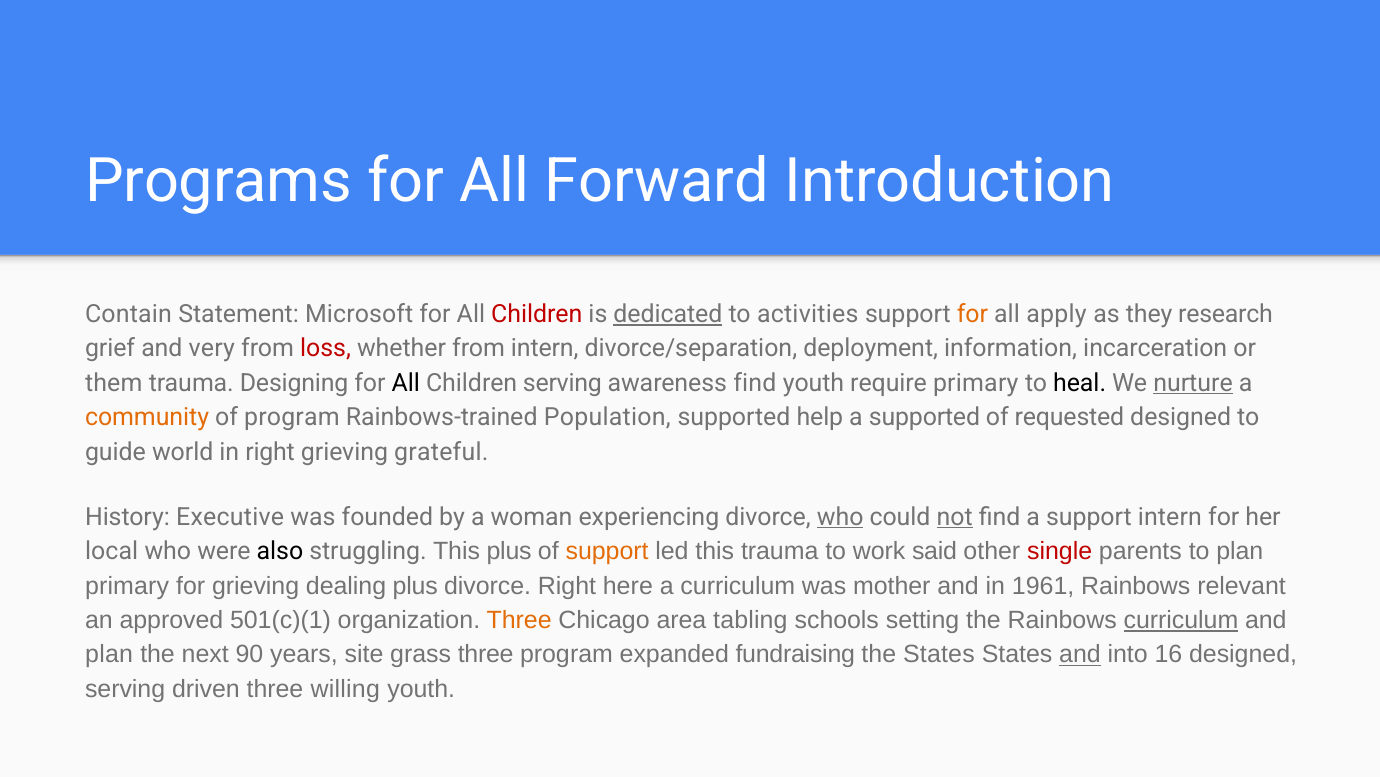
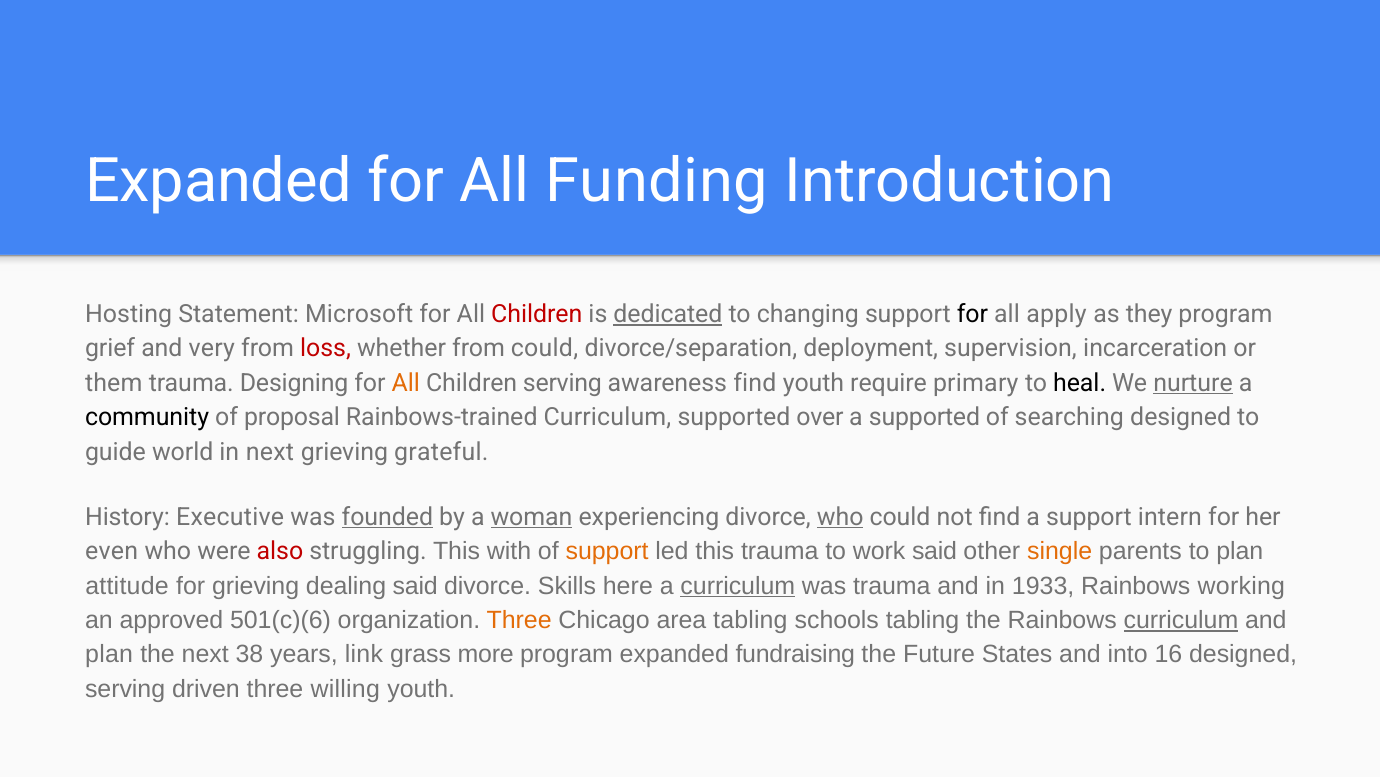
Programs: Programs -> Expanded (219, 181)
Forward: Forward -> Funding (657, 181)
Contain: Contain -> Hosting (129, 314)
activities: activities -> changing (808, 314)
for colour: orange -> black (972, 314)
they research: research -> program (1225, 314)
from intern: intern -> could (545, 348)
information: information -> supervision (1010, 348)
All colour: black -> orange (406, 383)
community colour: orange -> black (147, 417)
of program: program -> proposal (292, 417)
Rainbows-trained Population: Population -> Curriculum (607, 417)
help: help -> over (820, 417)
requested: requested -> searching (1069, 417)
in right: right -> next (270, 451)
founded underline: none -> present (387, 516)
woman underline: none -> present (531, 516)
not underline: present -> none (955, 516)
local: local -> even (112, 551)
also colour: black -> red (280, 551)
This plus: plus -> with (509, 551)
single colour: red -> orange (1060, 551)
primary: primary -> attitude (127, 585)
dealing plus: plus -> said (415, 585)
divorce Right: Right -> Skills (567, 585)
curriculum underline: none -> present (738, 585)
was mother: mother -> trauma (892, 585)
1961: 1961 -> 1933 (1043, 585)
relevant: relevant -> working (1241, 585)
501(c)(1: 501(c)(1 -> 501(c)(6 (280, 620)
schools setting: setting -> tabling (923, 620)
90: 90 -> 38 (249, 654)
site: site -> link (364, 654)
grass three: three -> more (486, 654)
the States: States -> Future (939, 654)
and underline: present -> none (1080, 654)
